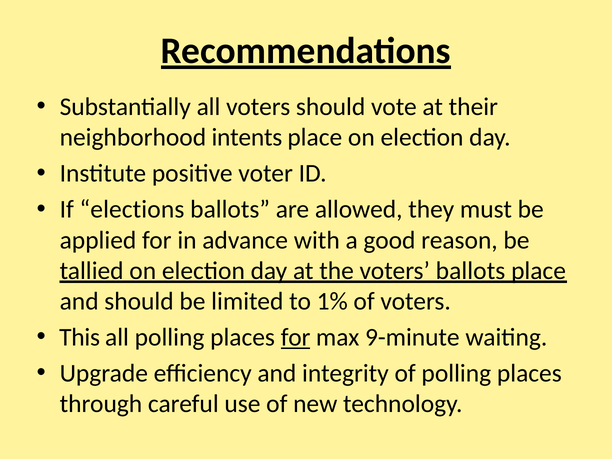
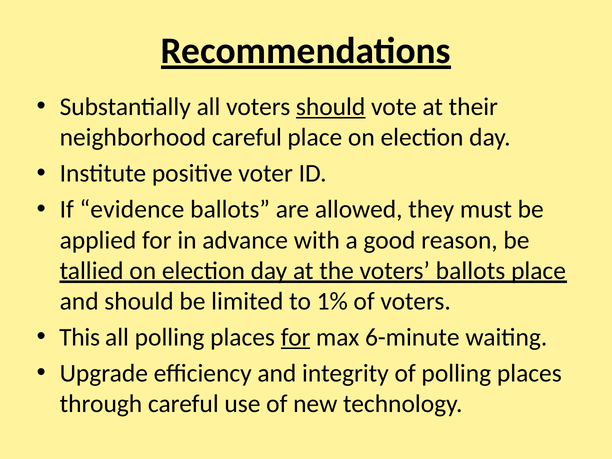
should underline: none -> present (331, 107)
neighborhood intents: intents -> careful (247, 137)
elections: elections -> evidence (132, 210)
9-minute: 9-minute -> 6-minute (412, 337)
